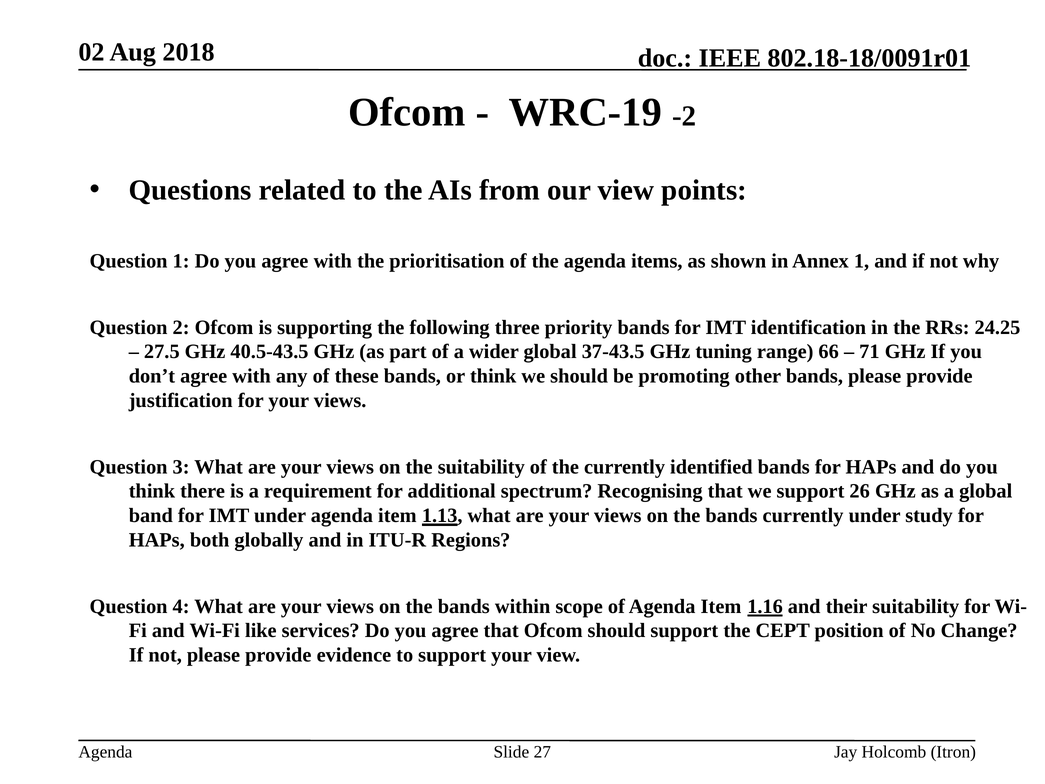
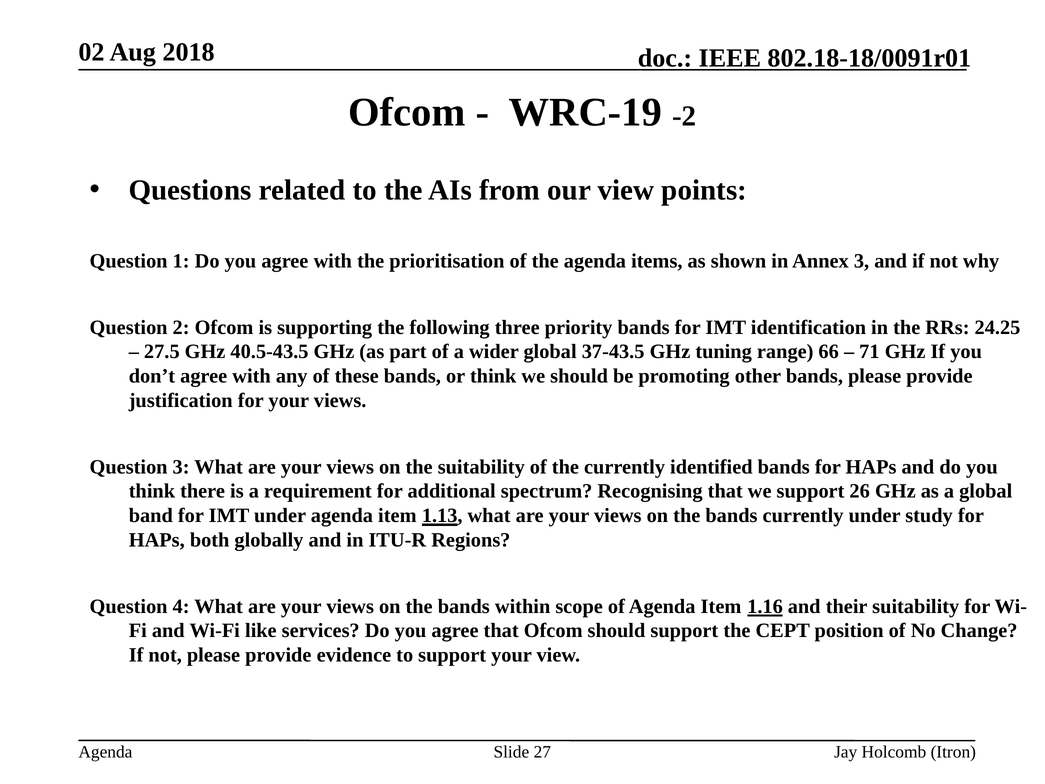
Annex 1: 1 -> 3 (862, 261)
